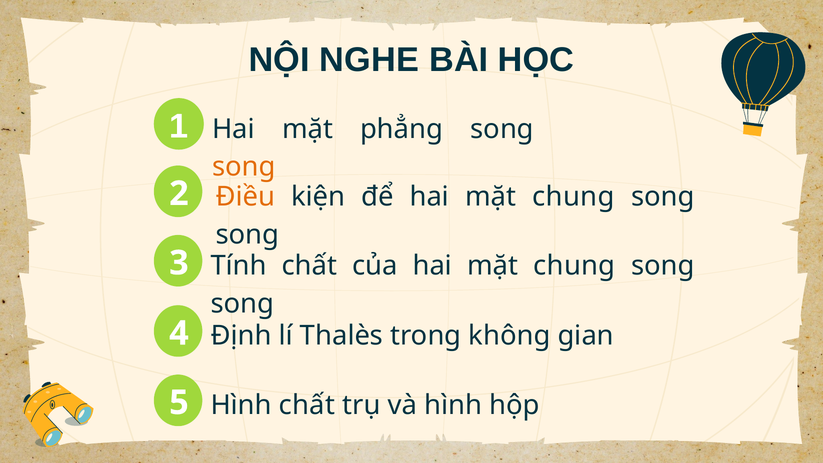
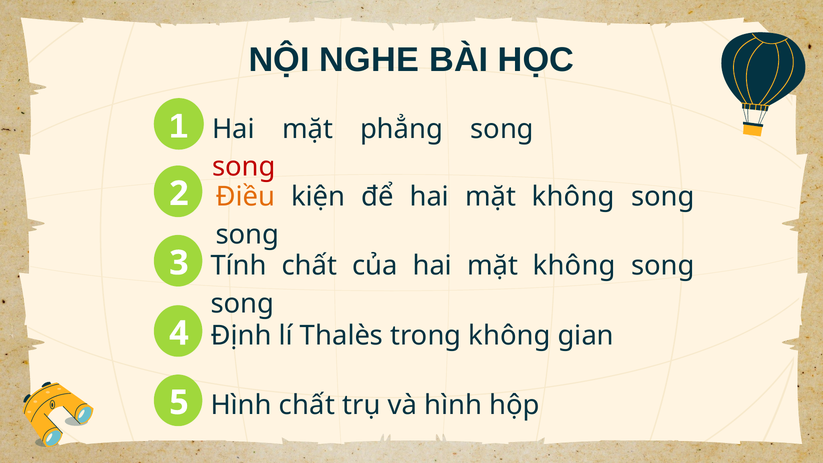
song colour: orange -> red (244, 167)
để hai mặt chung: chung -> không (573, 197)
của hai mặt chung: chung -> không (574, 266)
